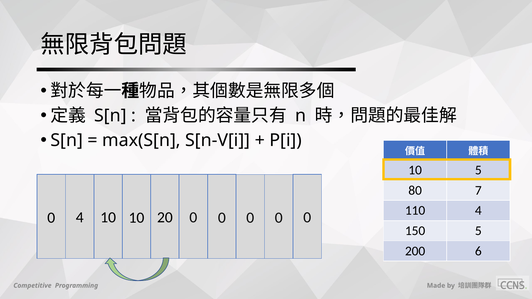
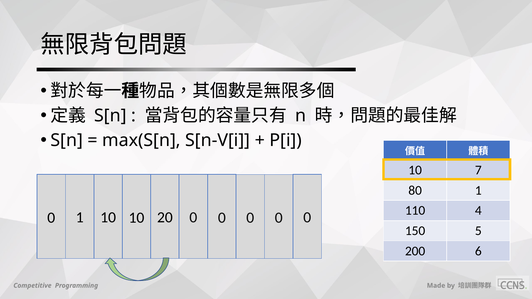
10 5: 5 -> 7 (478, 170)
80 7: 7 -> 1 (478, 191)
0 4: 4 -> 1 (80, 218)
